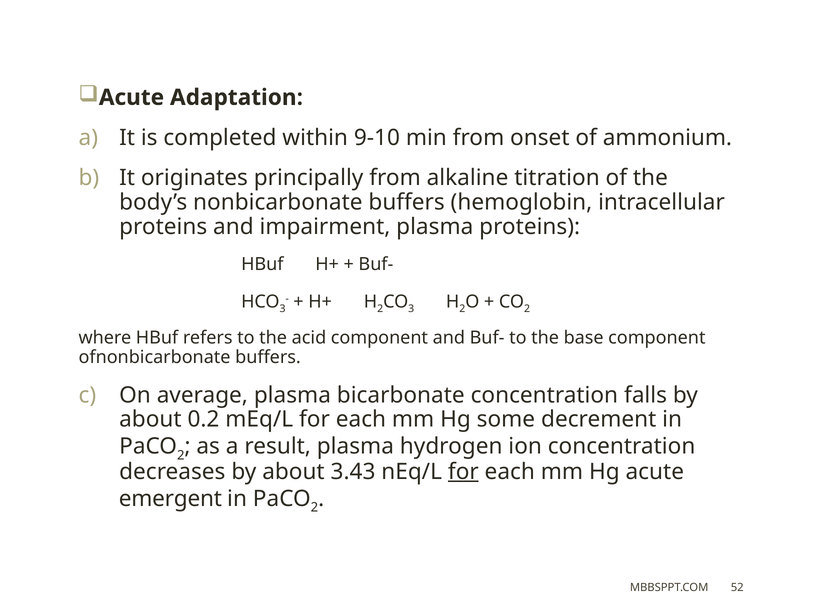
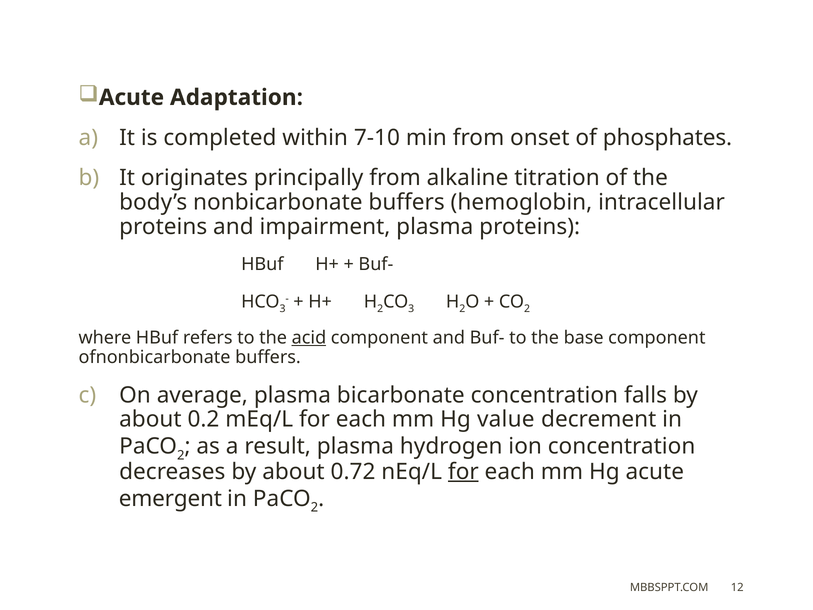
9-10: 9-10 -> 7-10 (377, 138)
ammonium: ammonium -> phosphates (667, 138)
acid underline: none -> present (309, 338)
some: some -> value (506, 419)
3.43: 3.43 -> 0.72 (353, 471)
52: 52 -> 12 (737, 587)
